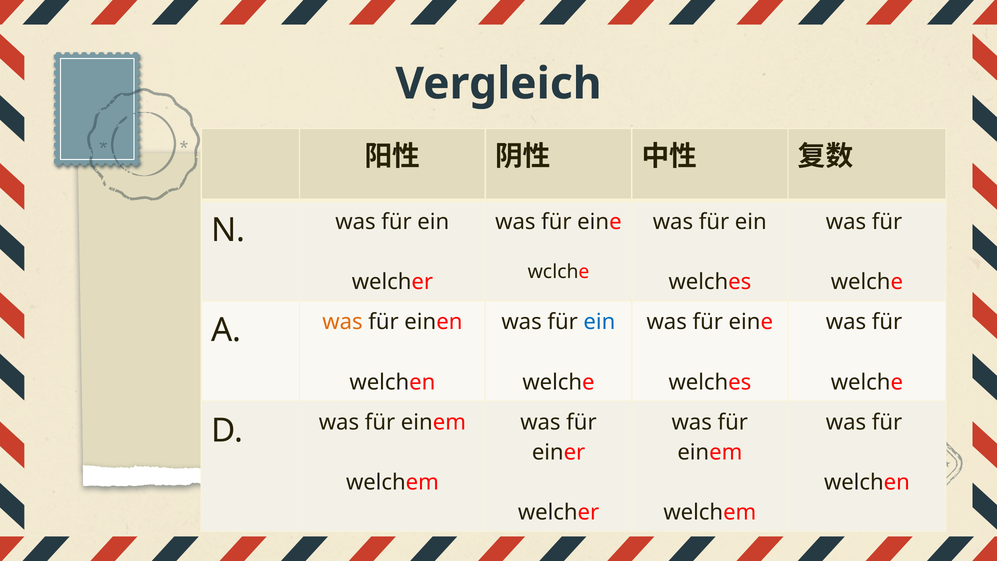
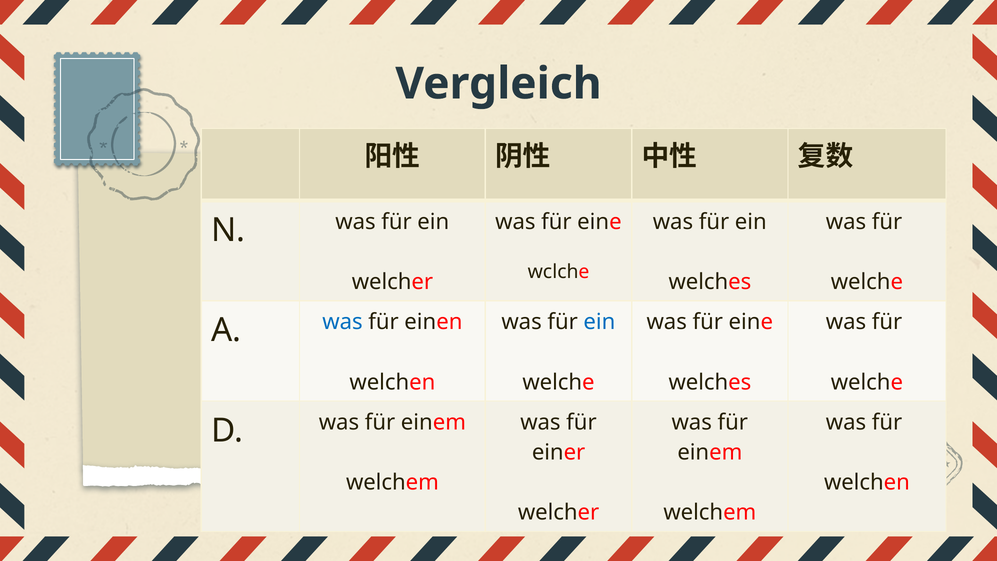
was colour: orange -> blue (343, 322)
